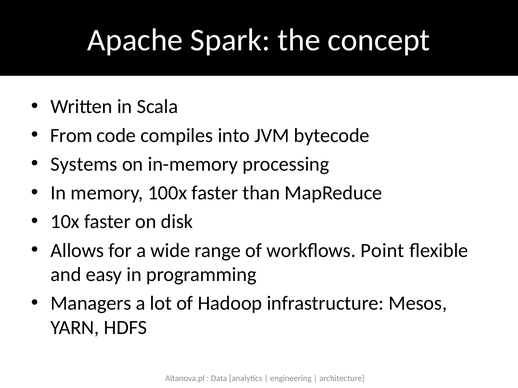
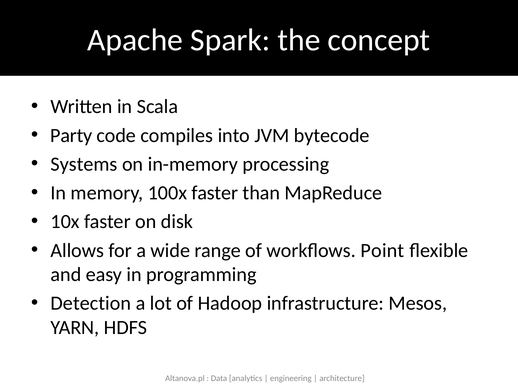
From: From -> Party (71, 136)
Managers: Managers -> Detection (91, 304)
